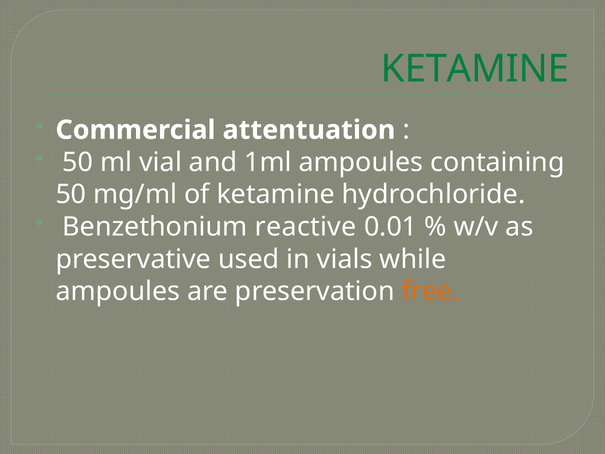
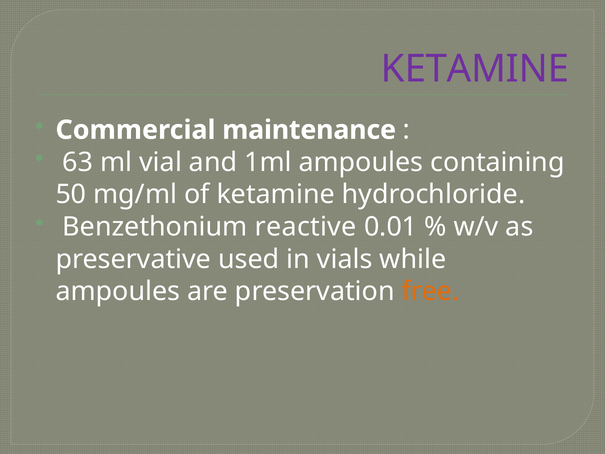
KETAMINE colour: green -> purple (475, 69)
attentuation: attentuation -> maintenance (309, 130)
50: 50 -> 63 (78, 162)
